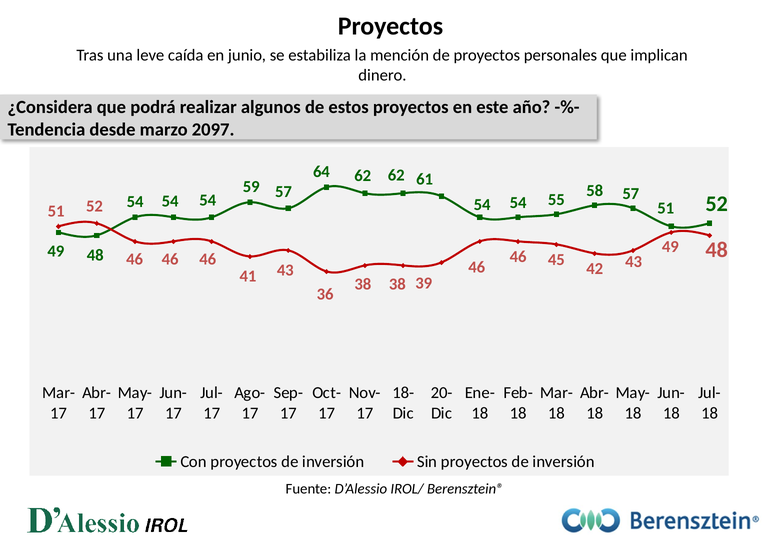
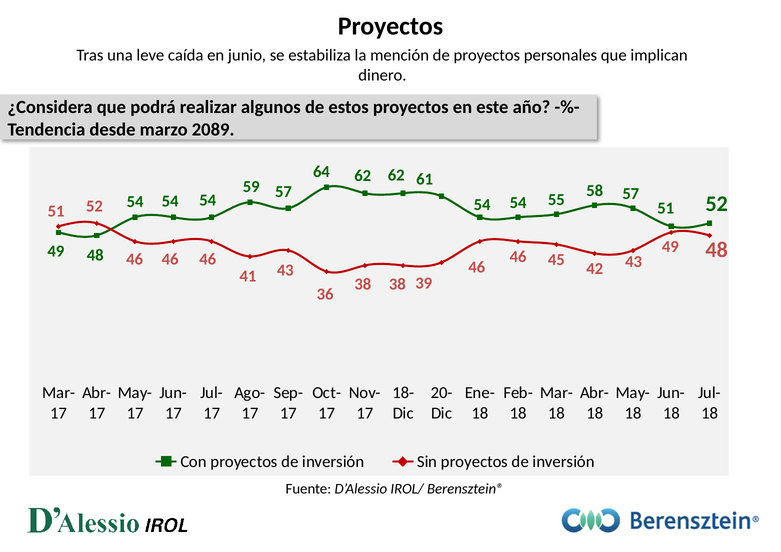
2097: 2097 -> 2089 (213, 129)
